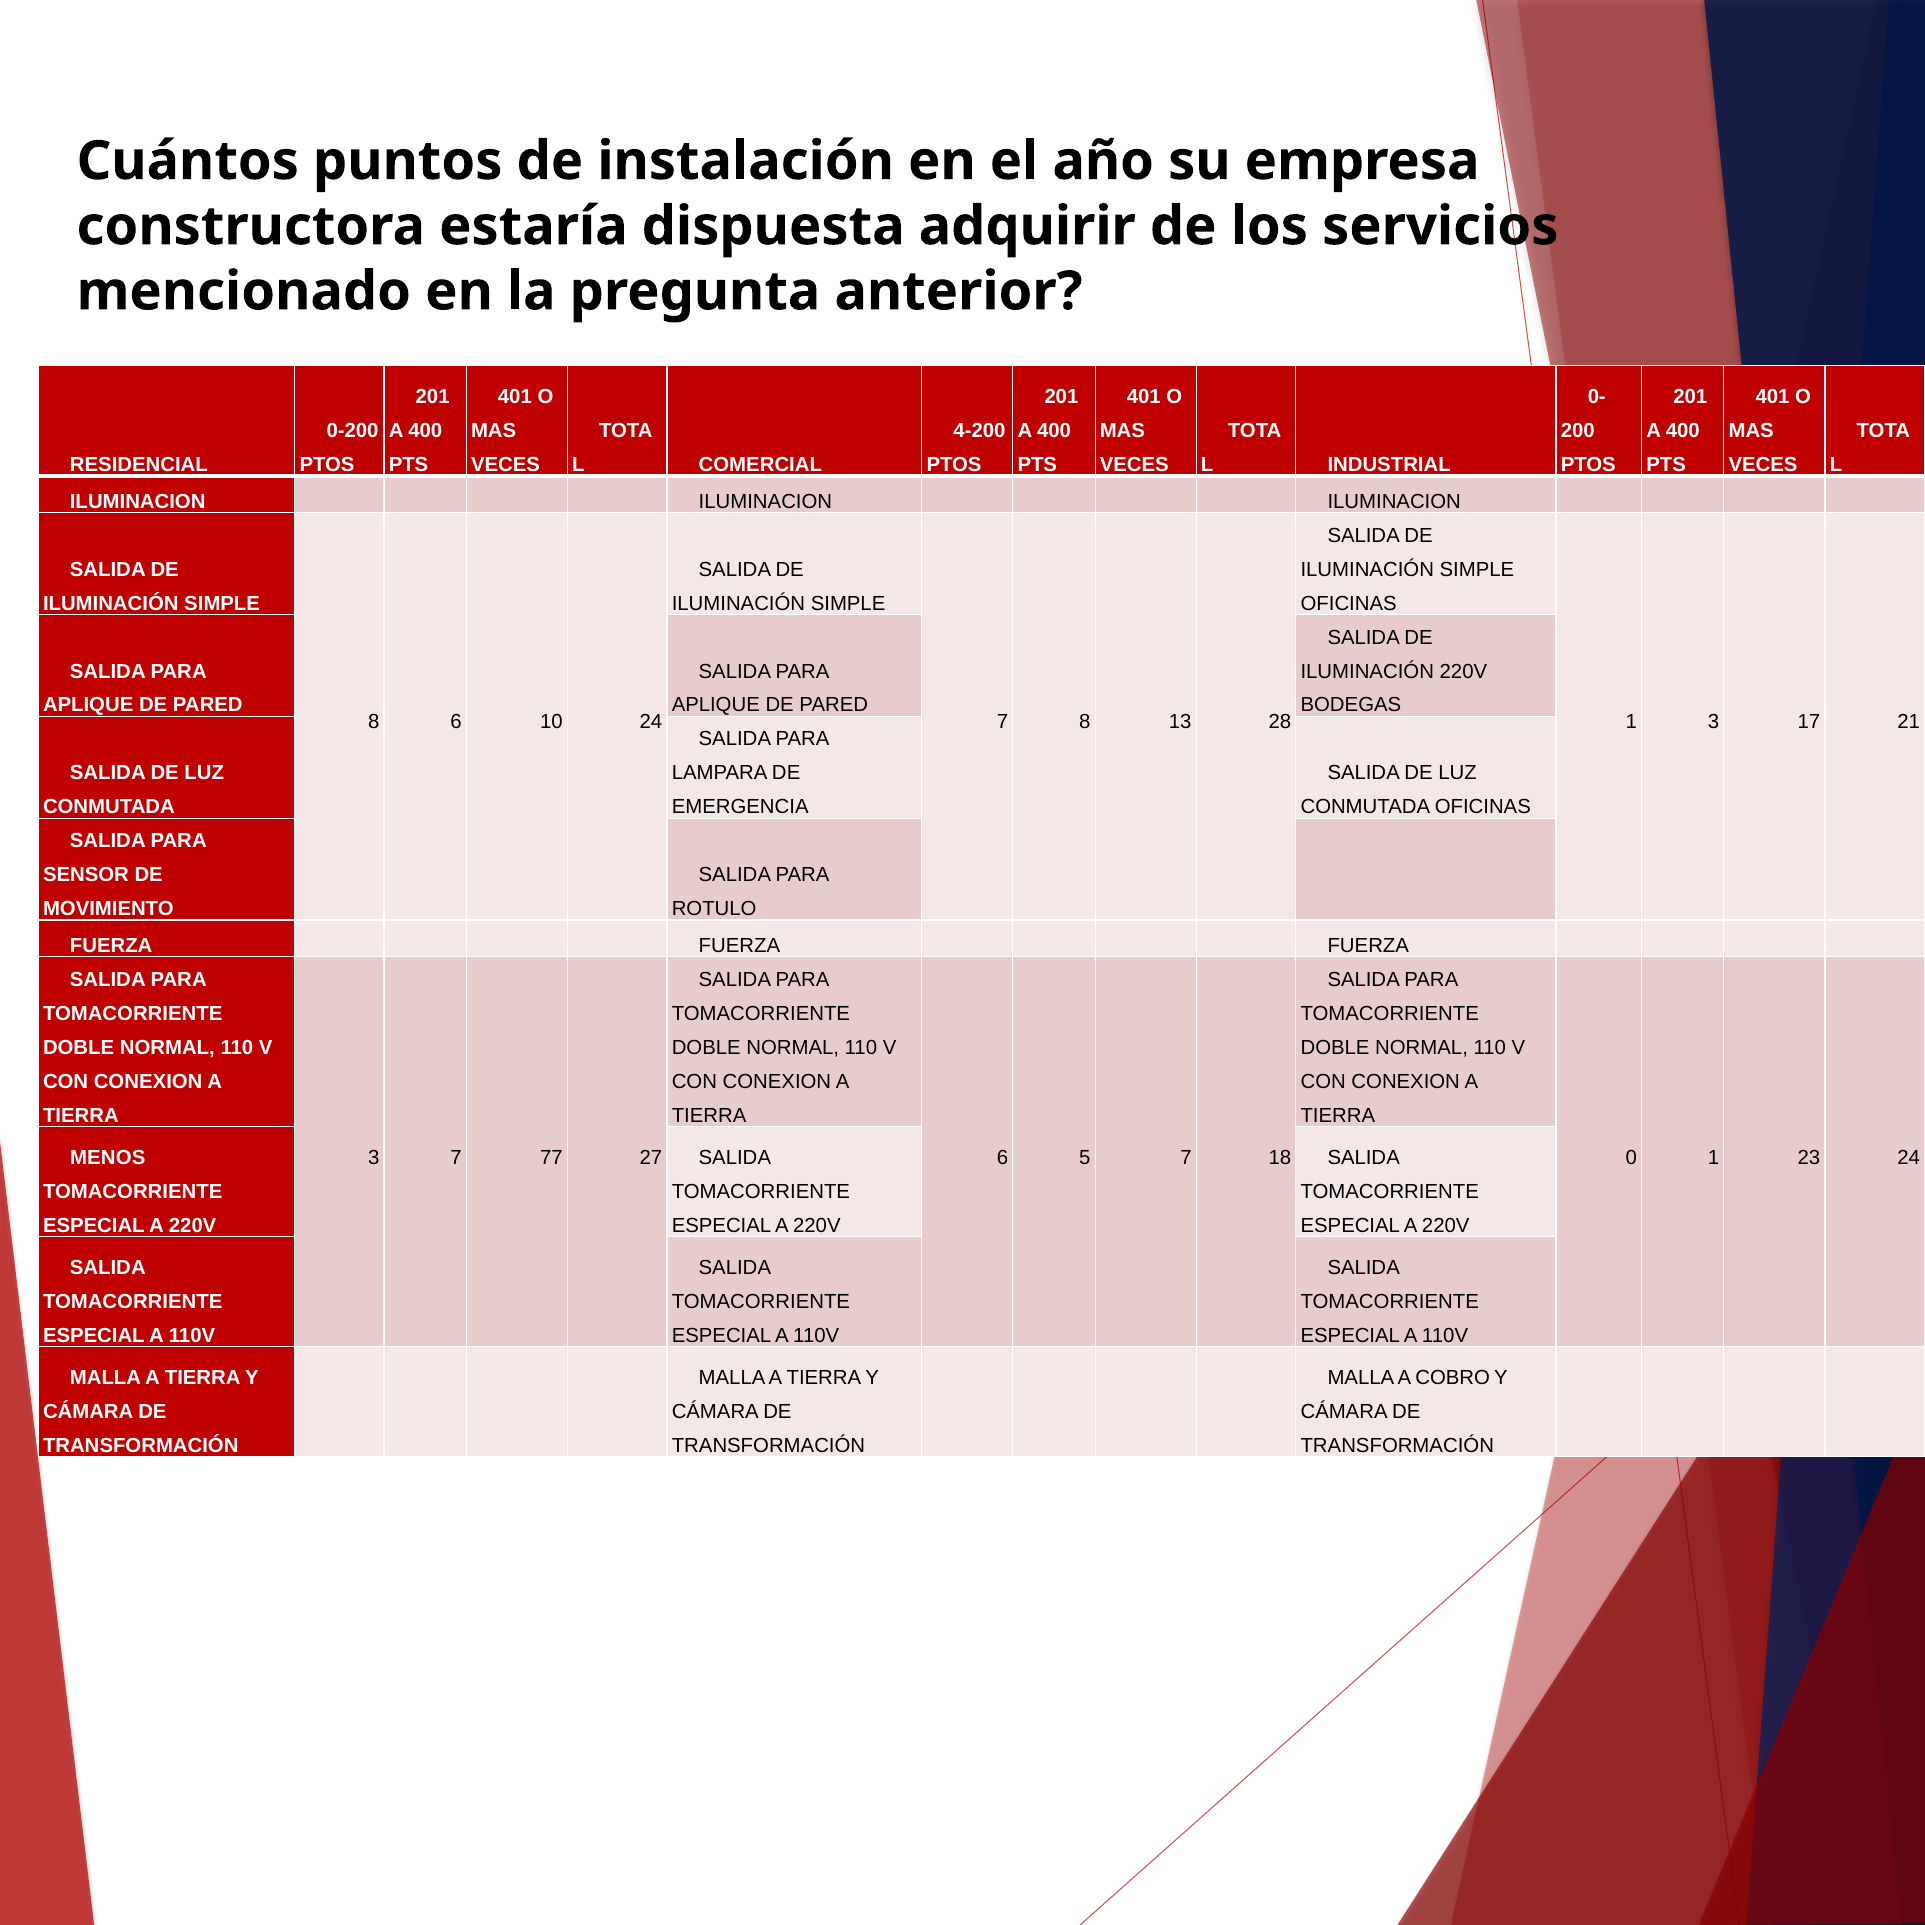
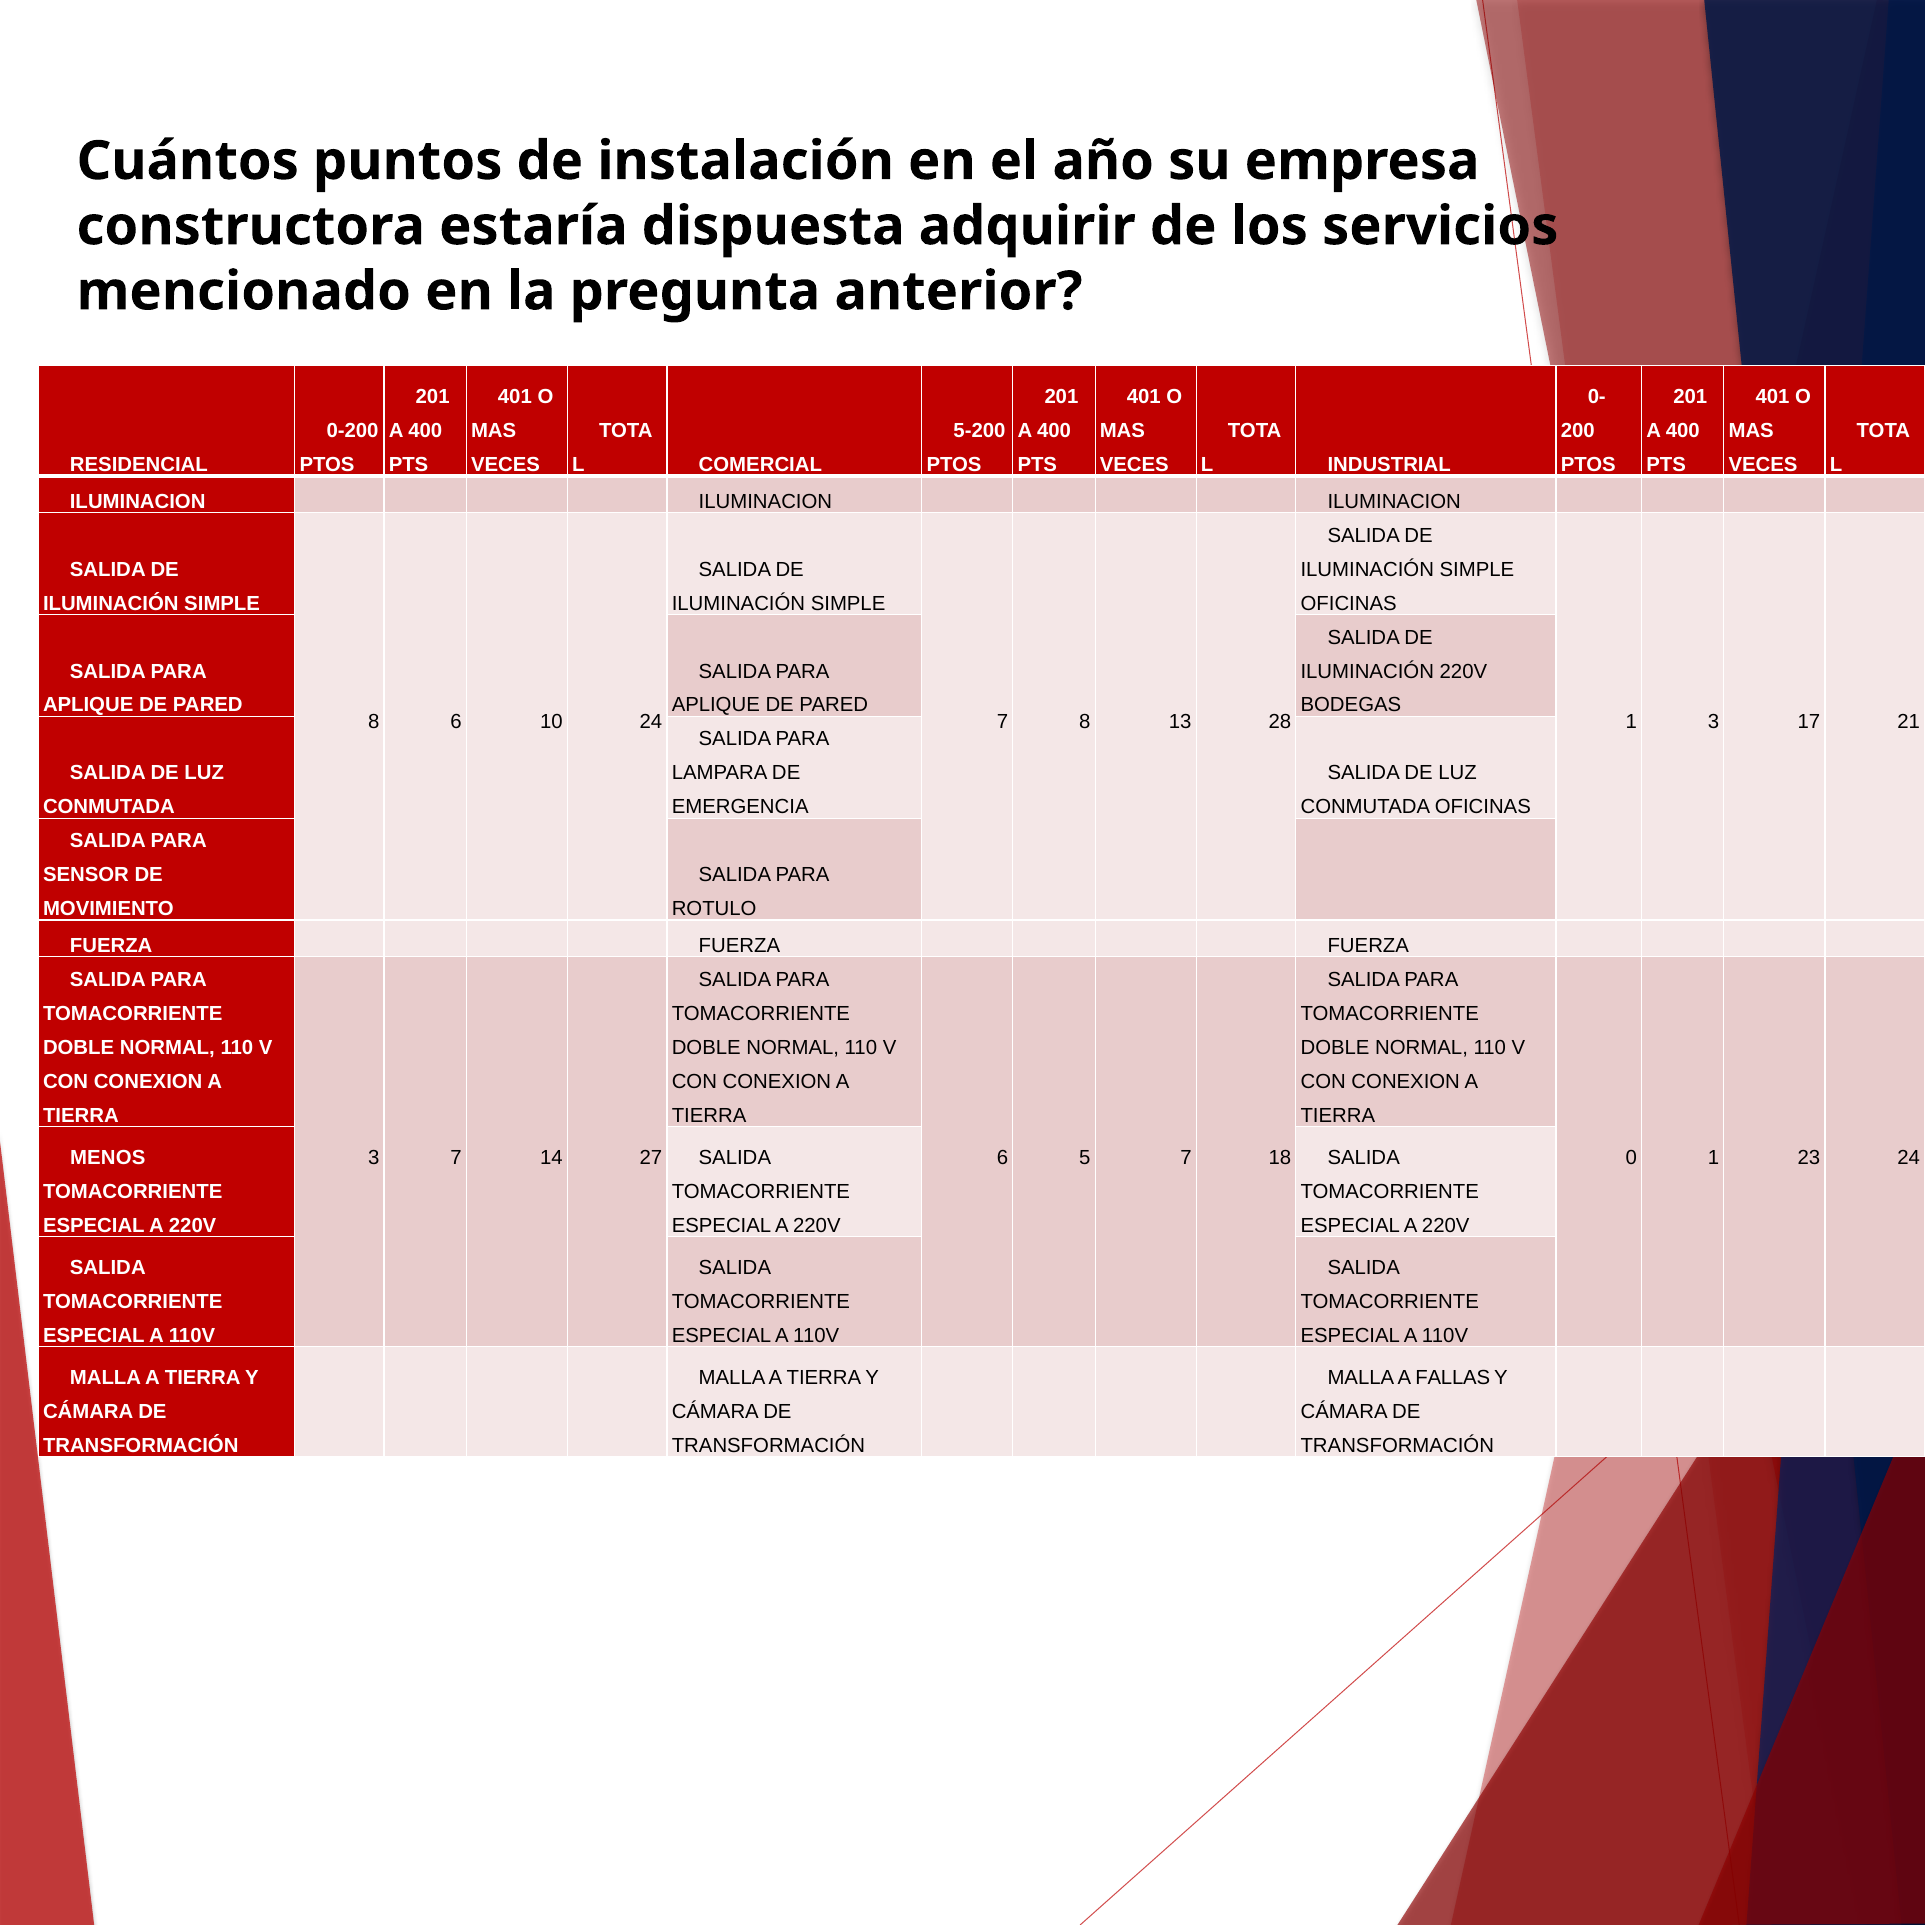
4-200: 4-200 -> 5-200 (979, 431)
77: 77 -> 14 (551, 1158)
COBRO: COBRO -> FALLAS (1453, 1378)
